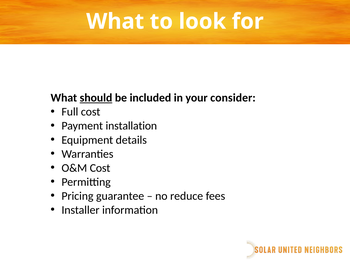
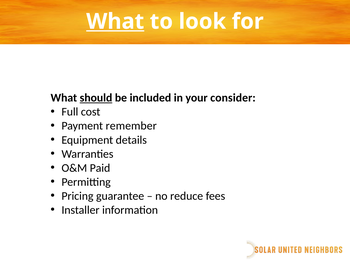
What underline: none -> present (115, 21)
installation: installation -> remember (131, 126)
O&M Cost: Cost -> Paid (100, 168)
